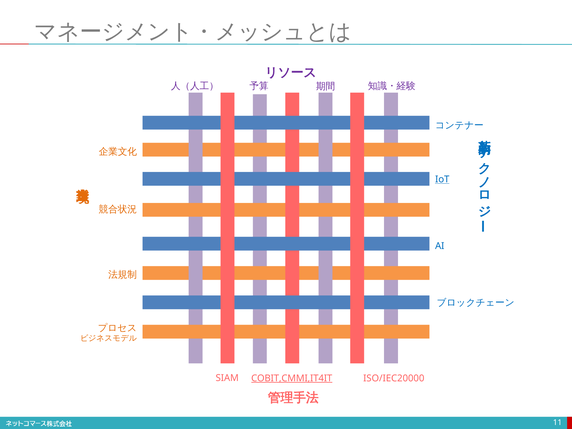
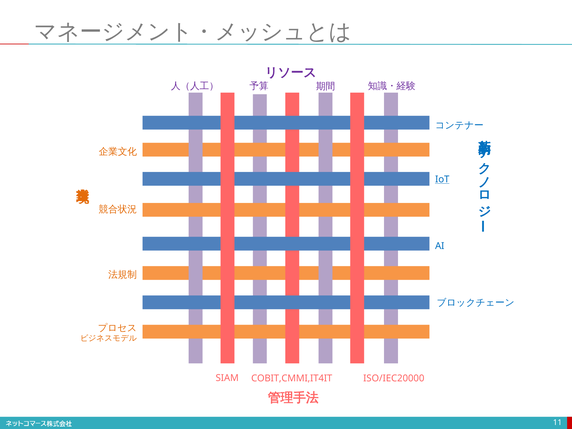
COBIT,CMMI,IT4IT underline: present -> none (292, 378)
